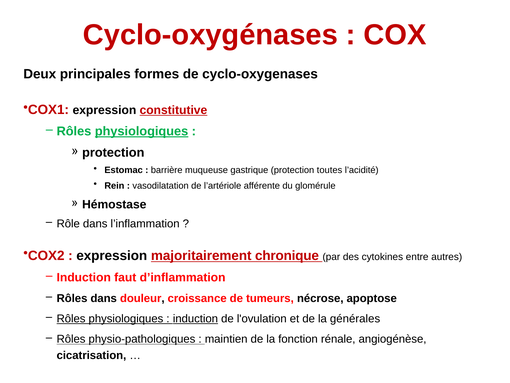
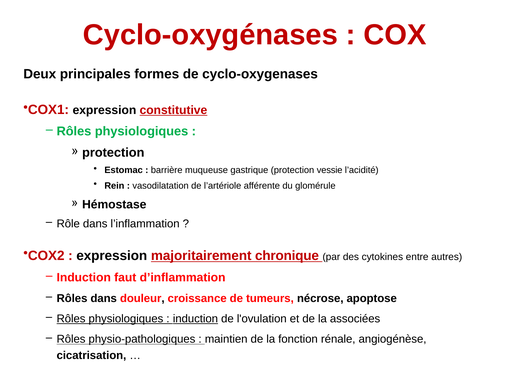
physiologiques underline: present -> none (142, 131)
toutes: toutes -> vessie (330, 170)
générales: générales -> associées (355, 318)
